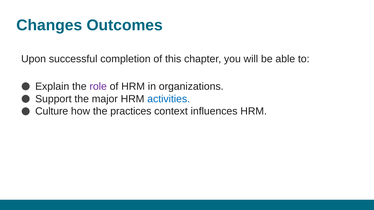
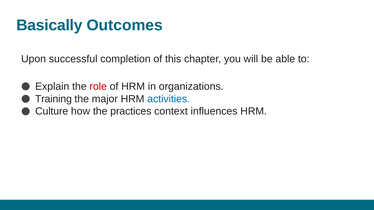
Changes: Changes -> Basically (49, 25)
role colour: purple -> red (98, 87)
Support: Support -> Training (53, 99)
